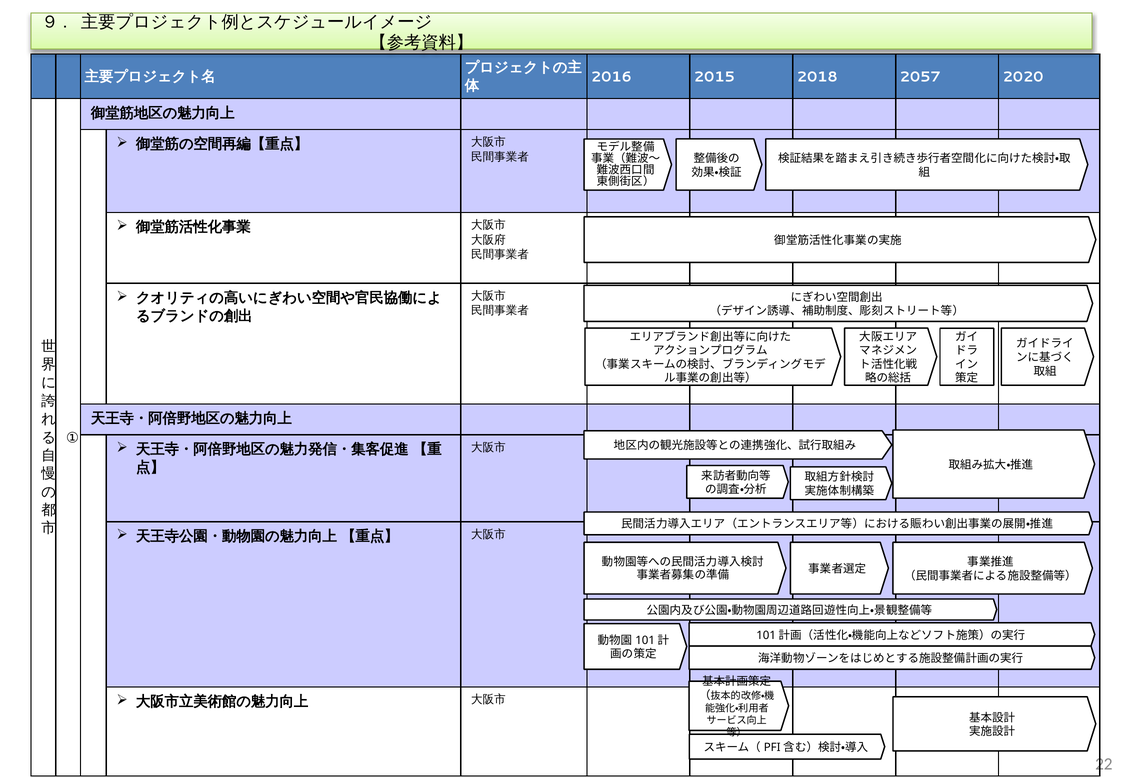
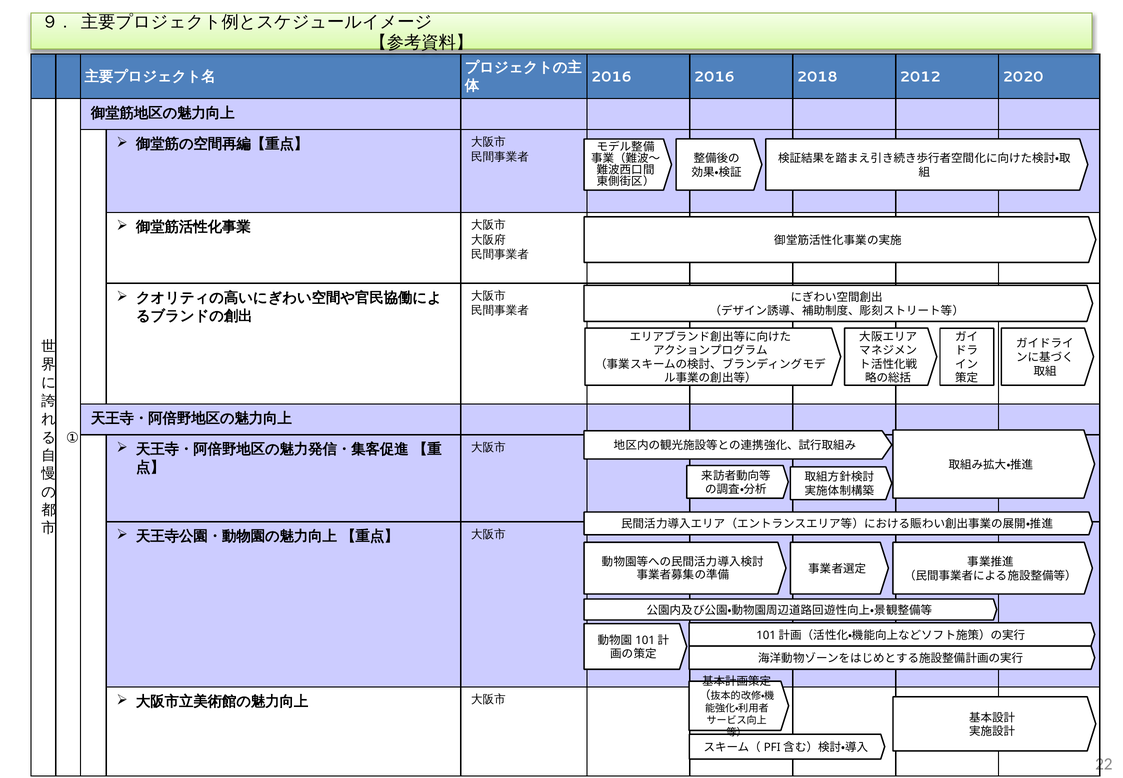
2016 2015: 2015 -> 2016 (714, 77)
2057: 2057 -> 2012 (920, 77)
